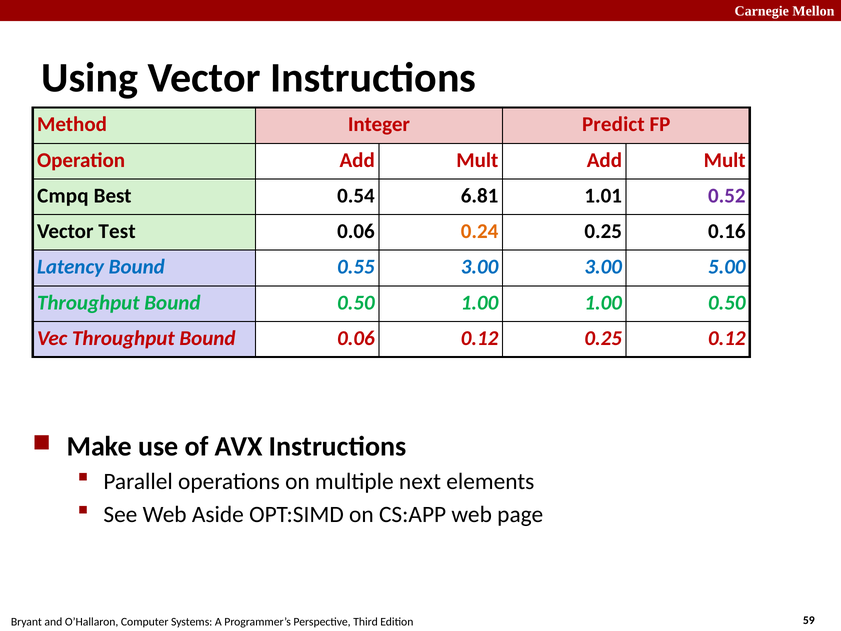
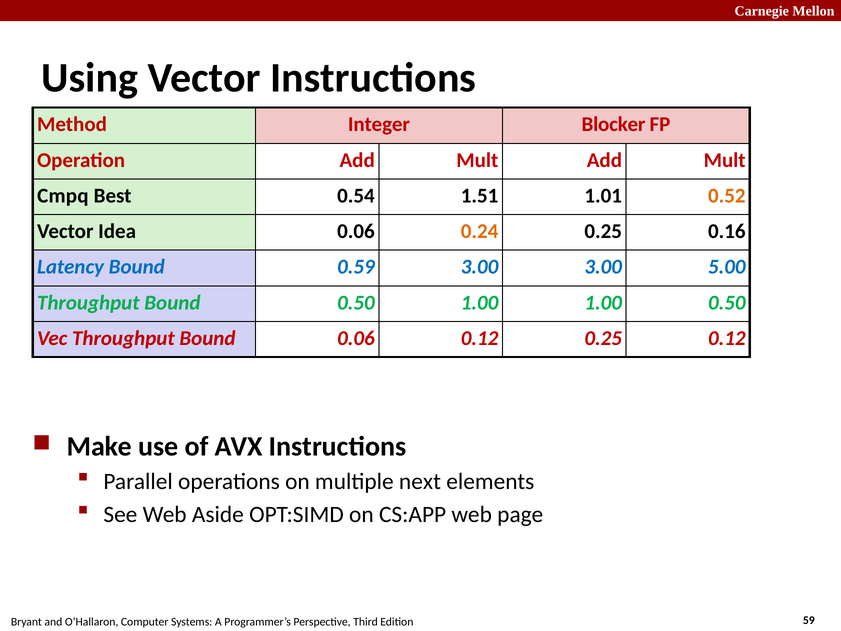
Predict: Predict -> Blocker (614, 124)
6.81: 6.81 -> 1.51 (480, 196)
0.52 colour: purple -> orange (727, 196)
Test: Test -> Idea (117, 231)
0.55: 0.55 -> 0.59 (356, 267)
